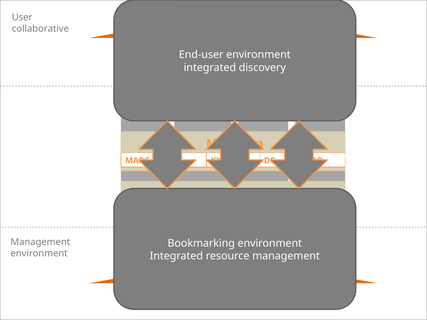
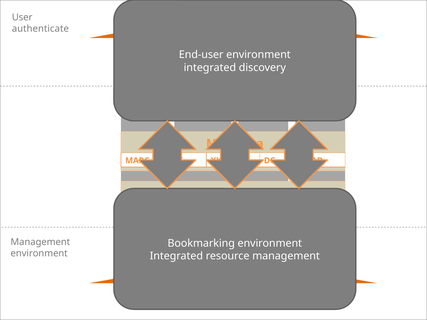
collaborative: collaborative -> authenticate (40, 29)
